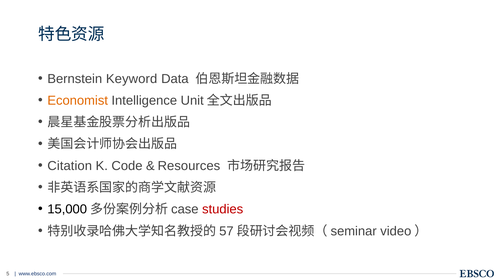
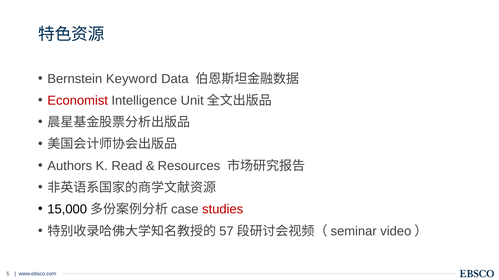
Economist colour: orange -> red (78, 101)
Citation: Citation -> Authors (70, 166)
Code: Code -> Read (127, 166)
